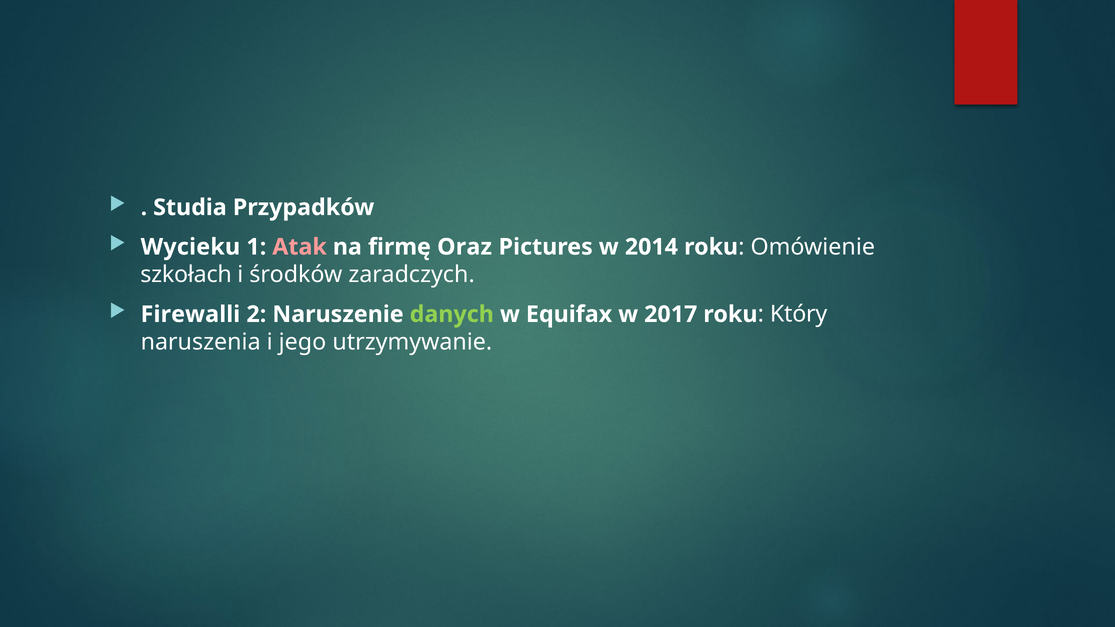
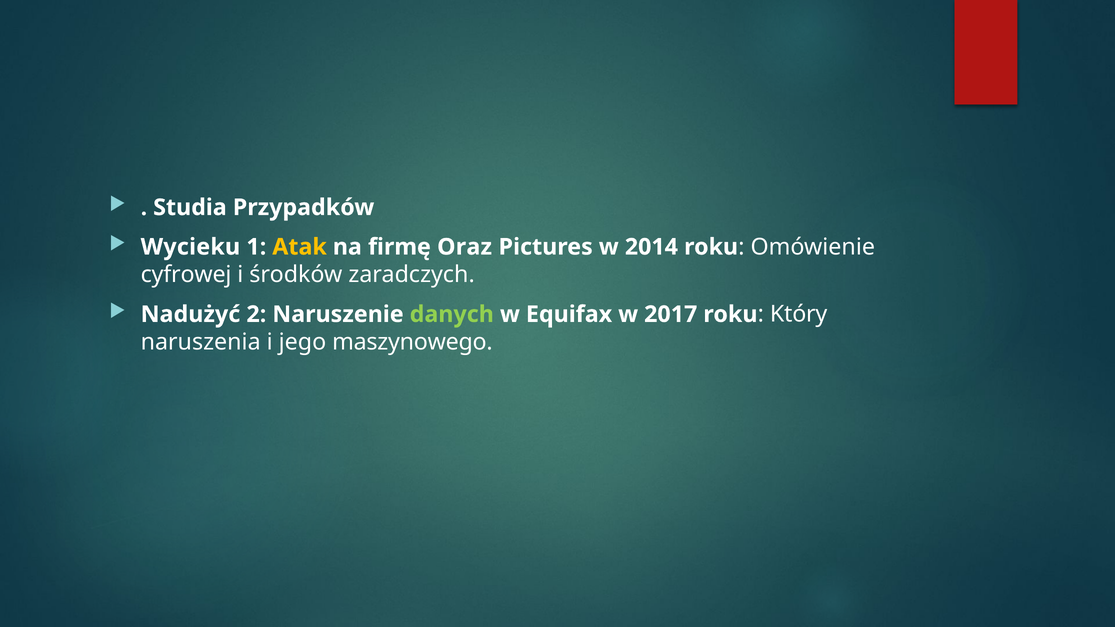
Atak colour: pink -> yellow (300, 247)
szkołach: szkołach -> cyfrowej (186, 275)
Firewalli: Firewalli -> Nadużyć (190, 314)
utrzymywanie: utrzymywanie -> maszynowego (412, 342)
